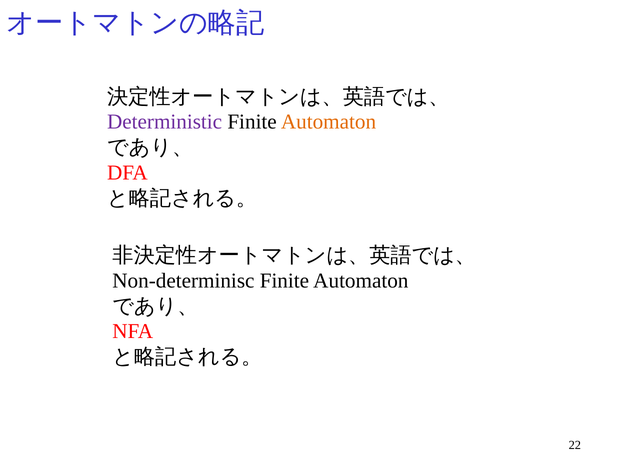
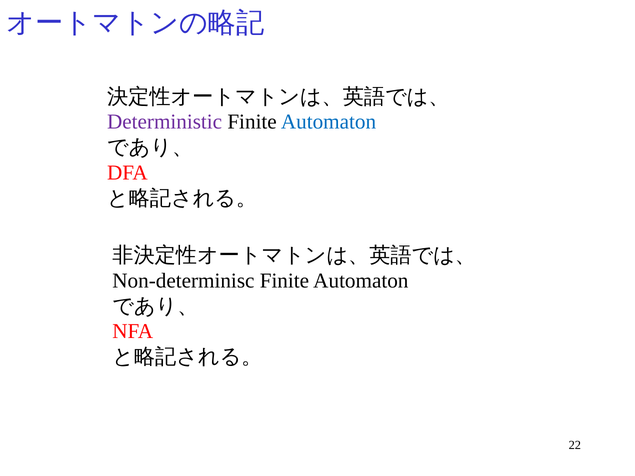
Automaton colour: orange -> blue (328, 122)
